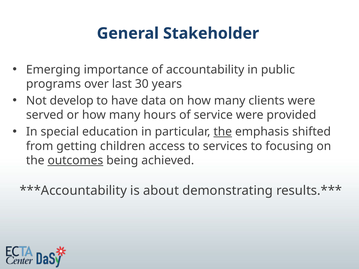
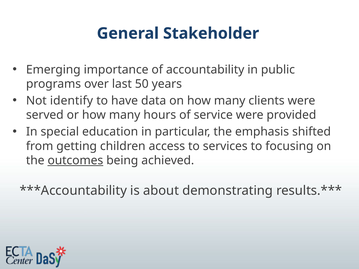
30: 30 -> 50 (142, 84)
develop: develop -> identify (71, 101)
the underline: present -> none (223, 132)
